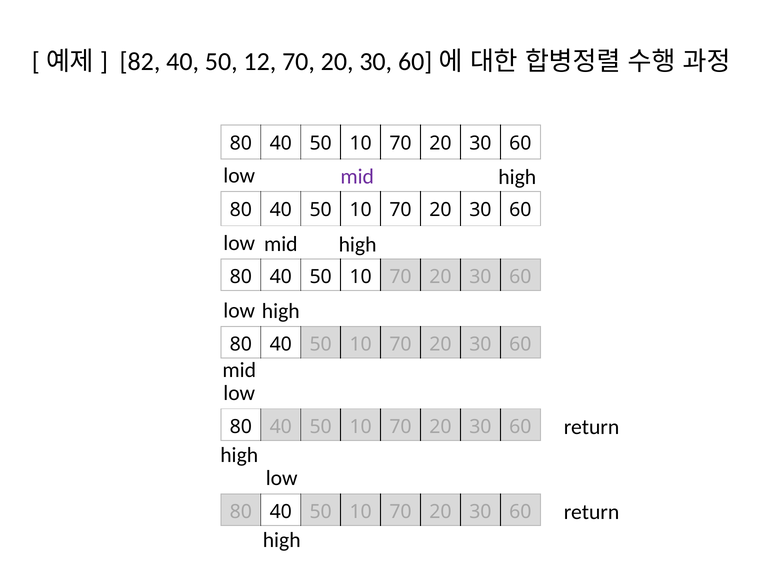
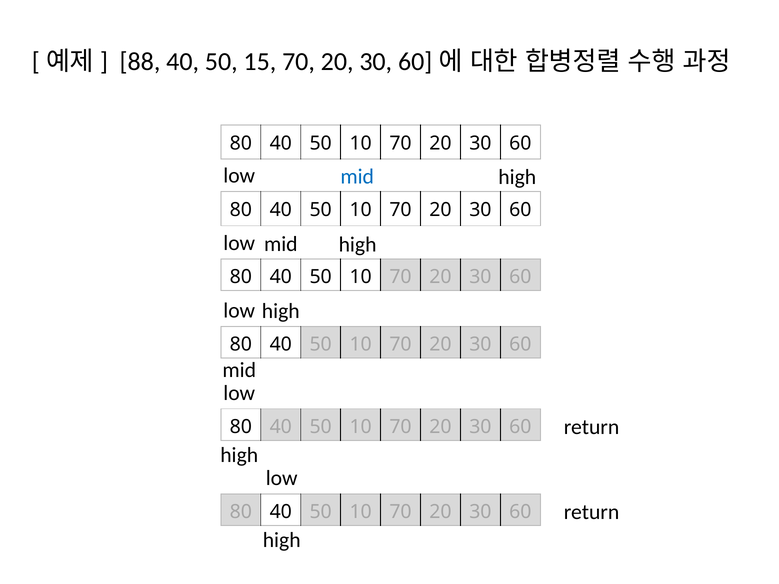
82: 82 -> 88 (140, 62)
12: 12 -> 15 (260, 62)
mid colour: purple -> blue (357, 176)
